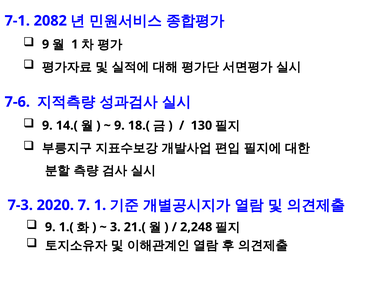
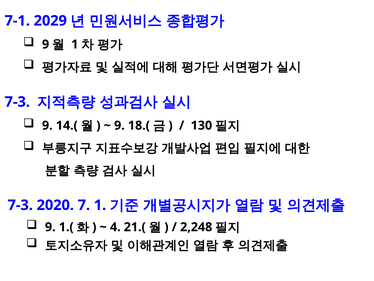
2082: 2082 -> 2029 (50, 21)
7-6: 7-6 -> 7-3 (17, 102)
3: 3 -> 4 (115, 227)
